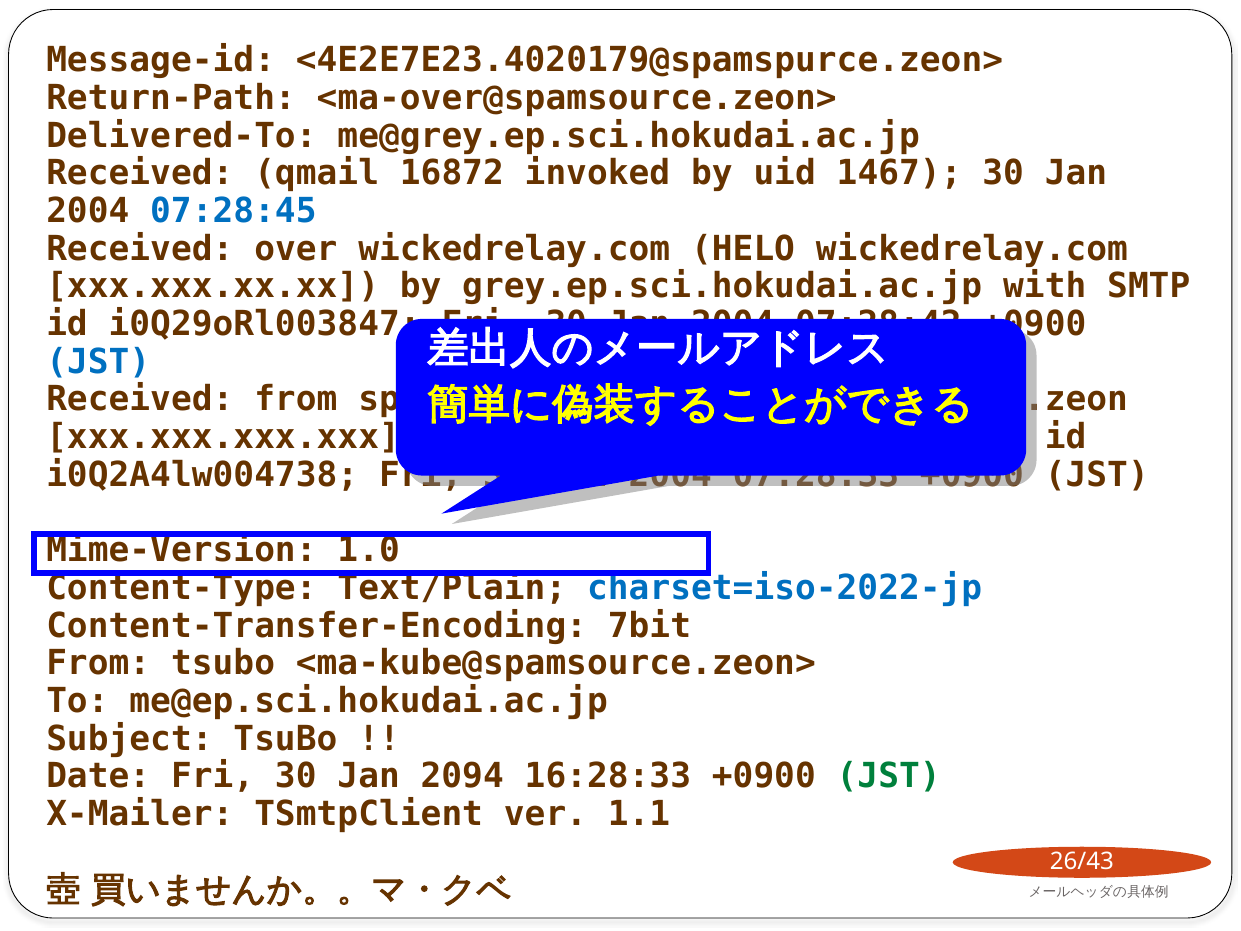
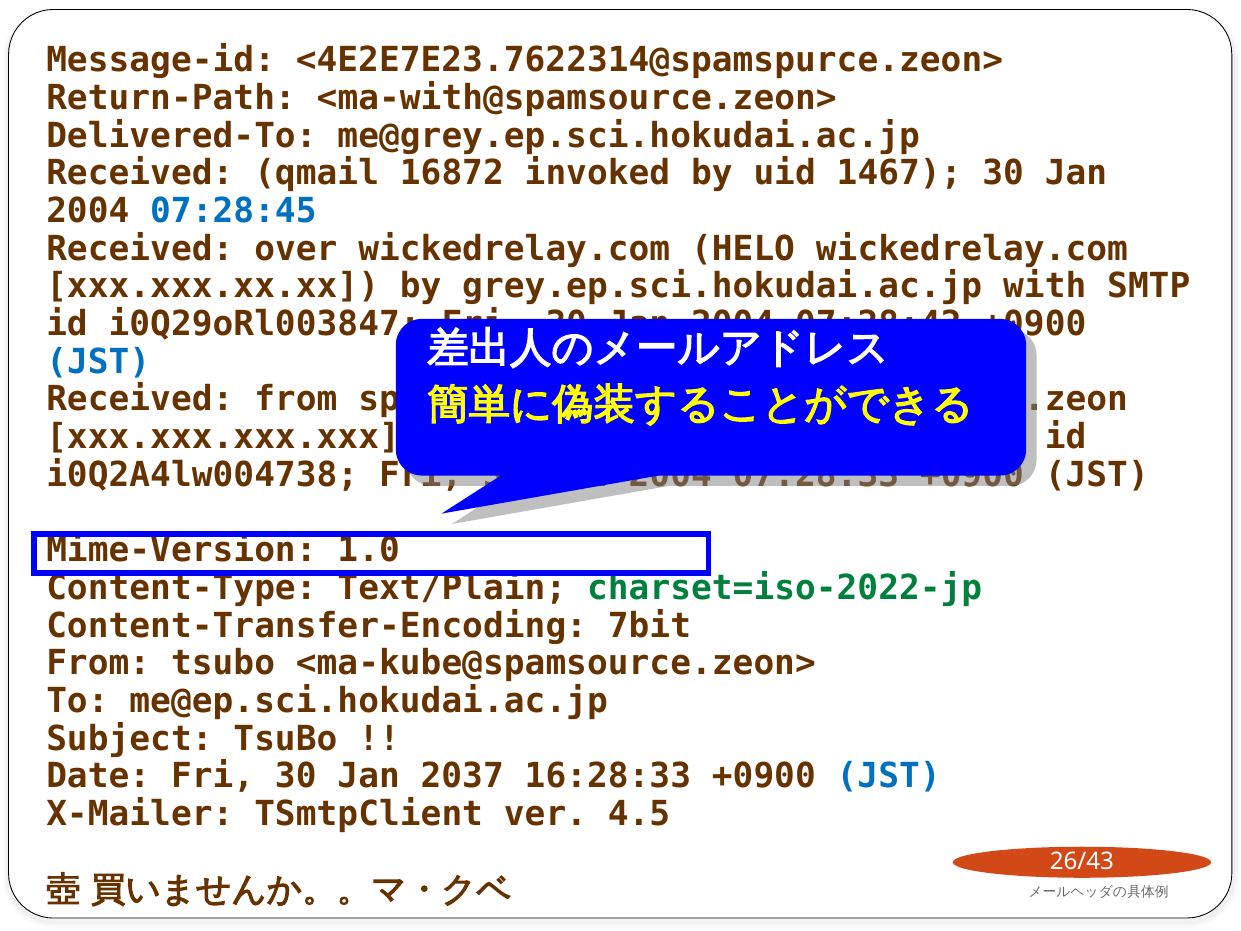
<4E2E7E23.4020179@spamspurce.zeon>: <4E2E7E23.4020179@spamspurce.zeon> -> <4E2E7E23.7622314@spamspurce.zeon> (649, 60)
<ma-over@spamsource.zeon>: <ma-over@spamsource.zeon> -> <ma-with@spamsource.zeon> (577, 98)
charset=iso-2022-jp colour: blue -> green (785, 588)
2094: 2094 -> 2037 (462, 776)
JST colour: green -> blue (889, 776)
1.1: 1.1 -> 4.5 (639, 814)
